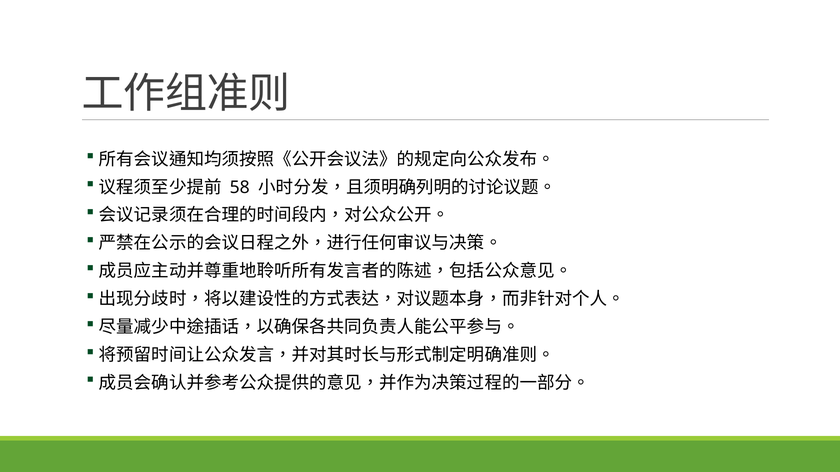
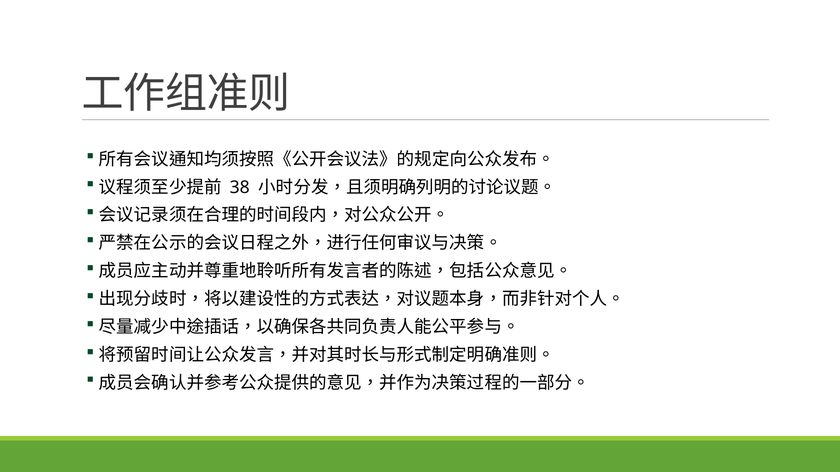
58: 58 -> 38 (240, 187)
